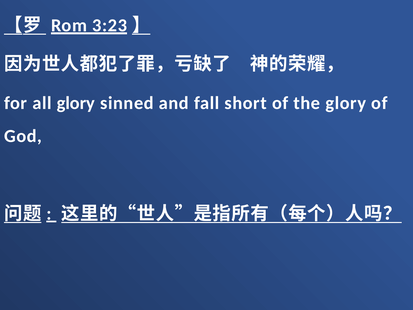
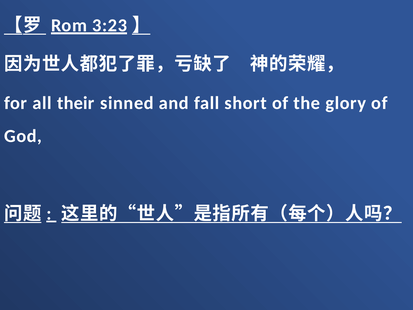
all glory: glory -> their (76, 103)
